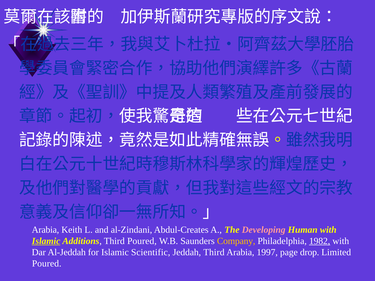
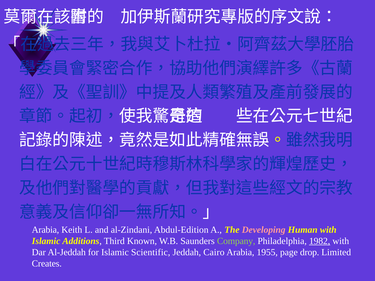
Abdul-Creates: Abdul-Creates -> Abdul-Edition (181, 230)
Islamic underline: present -> none (46, 241)
Third Poured: Poured -> Known (142, 241)
Company colour: yellow -> light green (236, 241)
Jeddah Third: Third -> Cairo (214, 252)
1997: 1997 -> 1955 (267, 252)
Poured: Poured -> Creates (47, 264)
